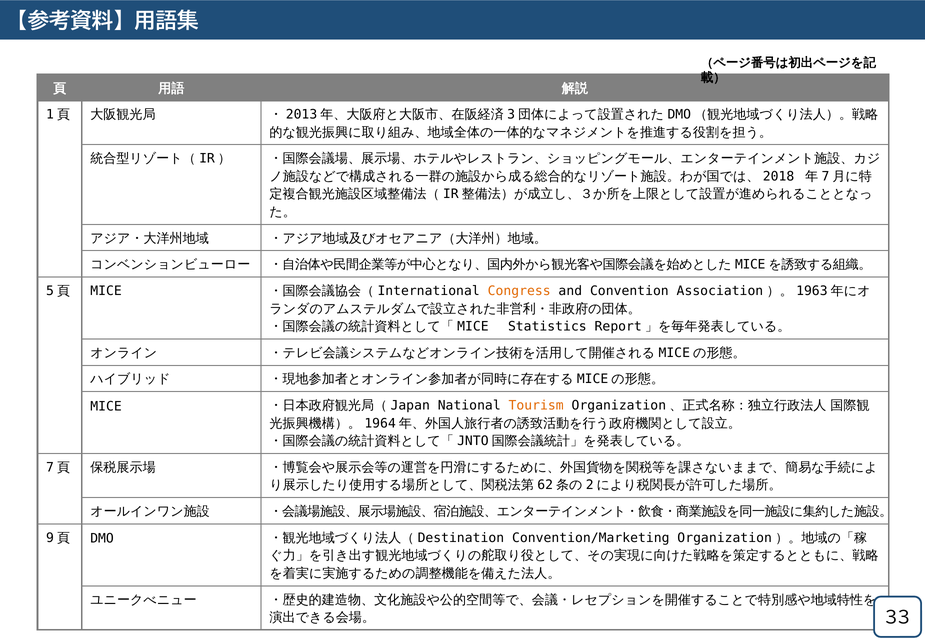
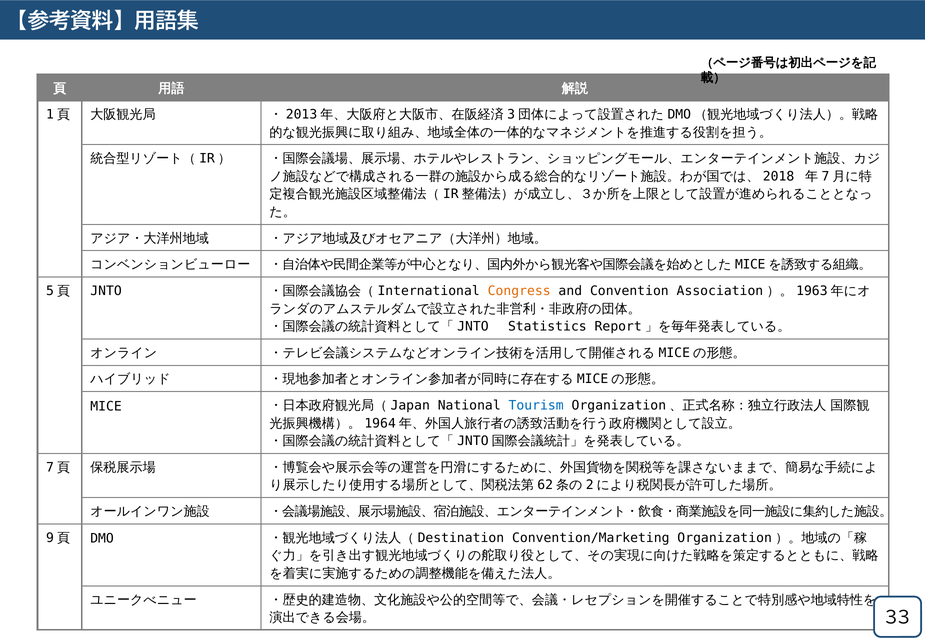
MICE: MICE -> JNTO (106, 291)
MICE: MICE -> JNTO (473, 327)
Tourism colour: orange -> blue (536, 406)
